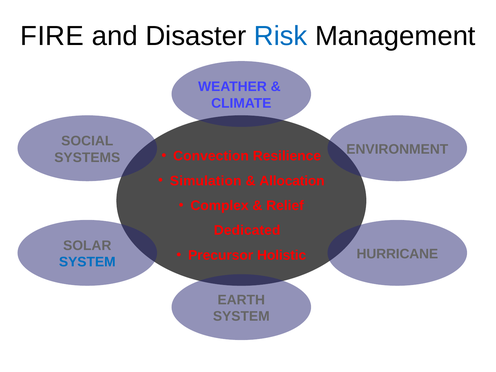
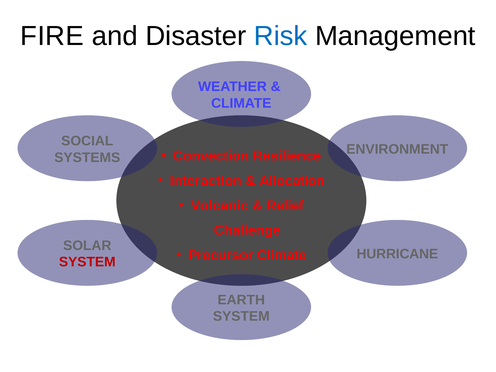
Simulation: Simulation -> Interaction (206, 181)
Complex: Complex -> Volcanic (219, 206)
Dedicated: Dedicated -> Challenge (247, 230)
Precursor Holistic: Holistic -> Climate (282, 255)
SYSTEM colour: blue -> red (87, 262)
